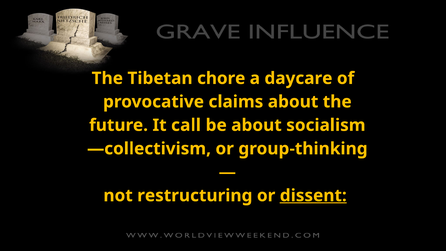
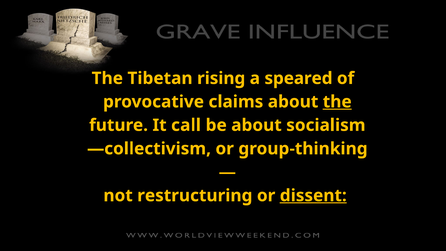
chore: chore -> rising (221, 78)
daycare: daycare -> speared (298, 78)
the underline: none -> present (337, 102)
